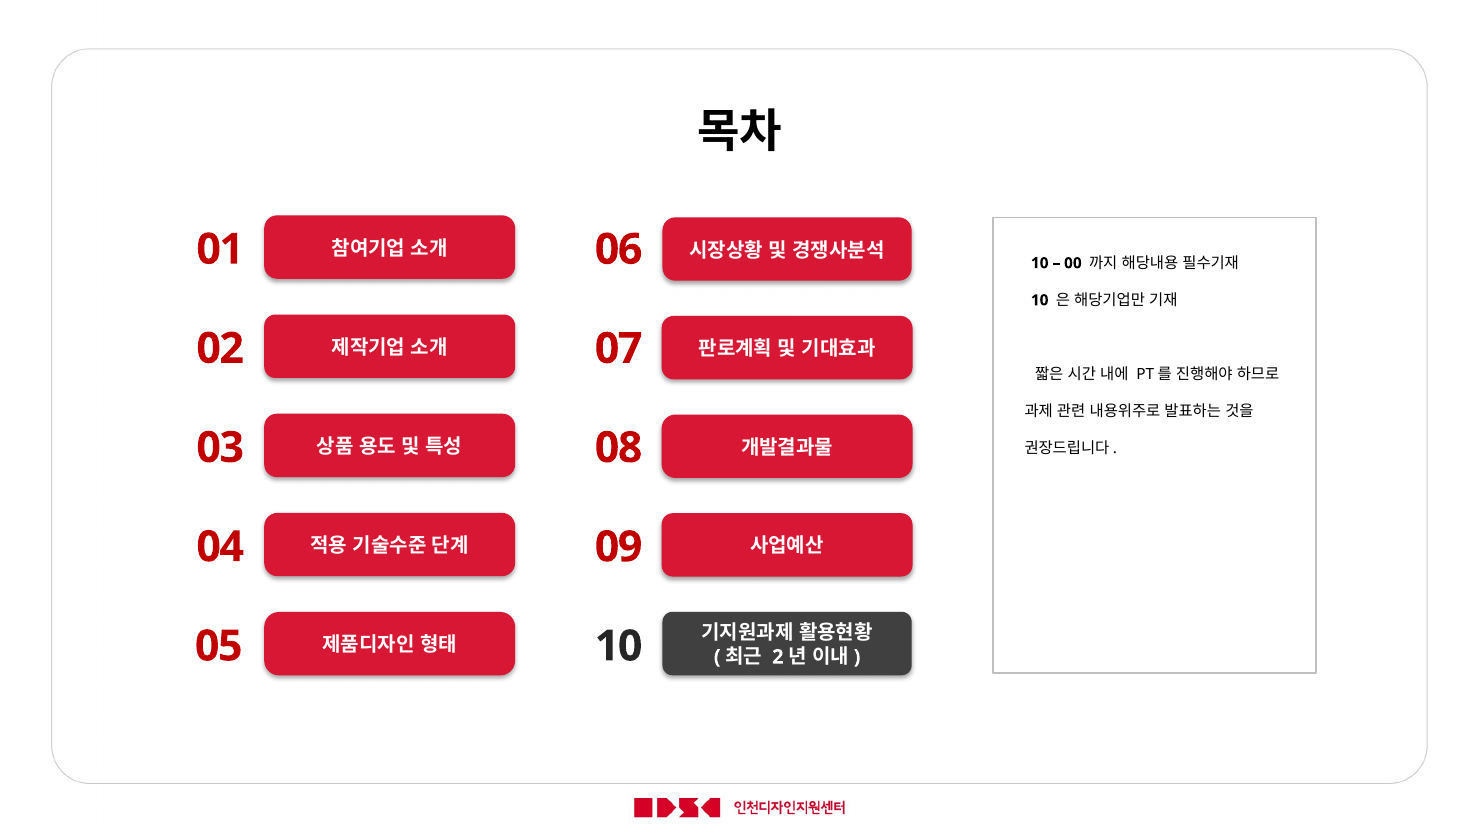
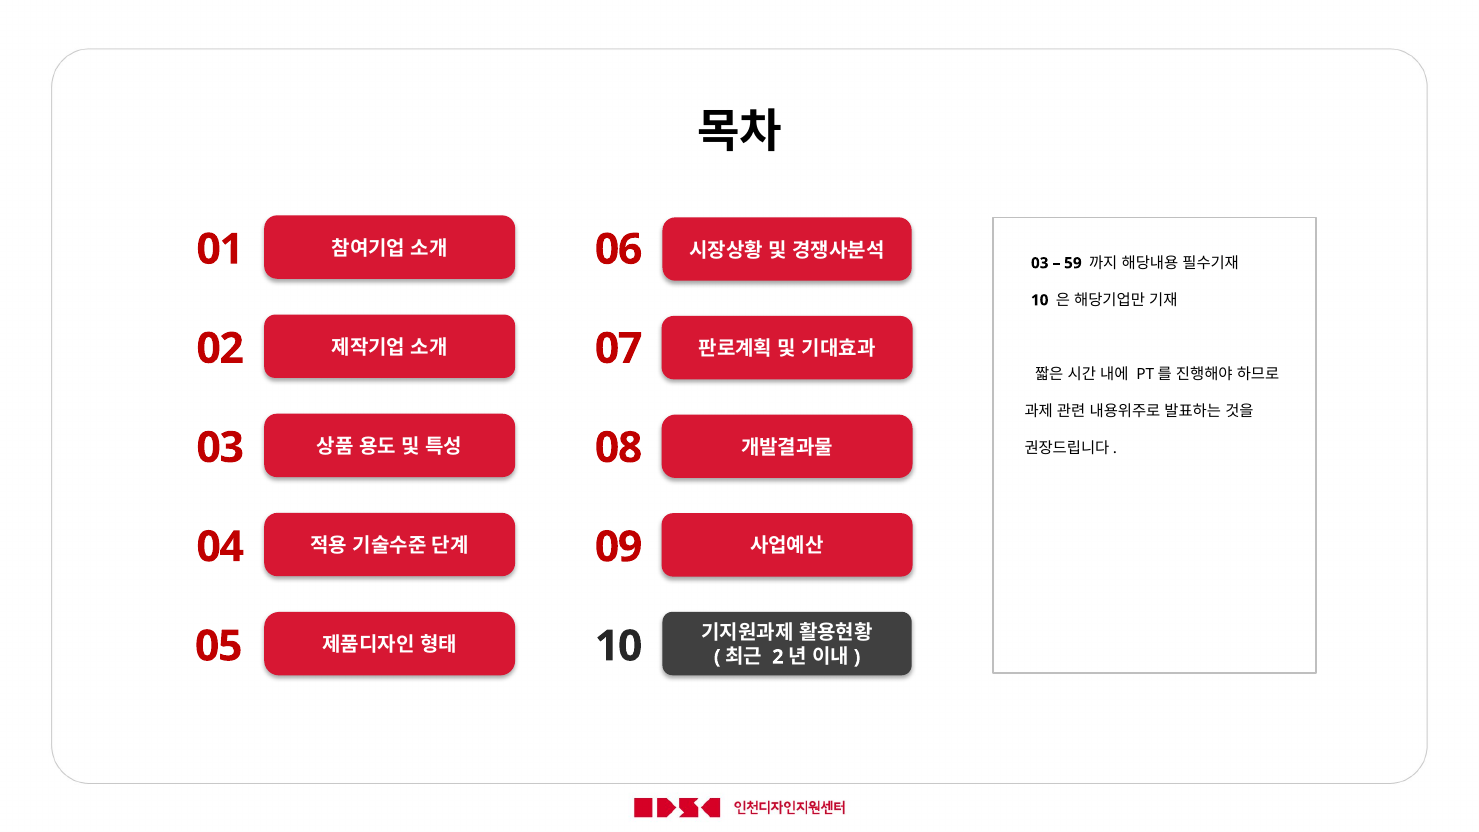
10: 10 -> 03 (1040, 263)
00: 00 -> 59 (1073, 263)
